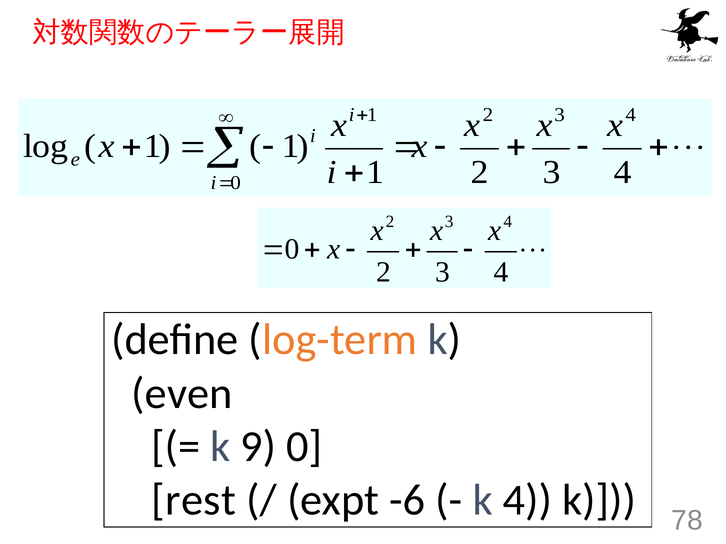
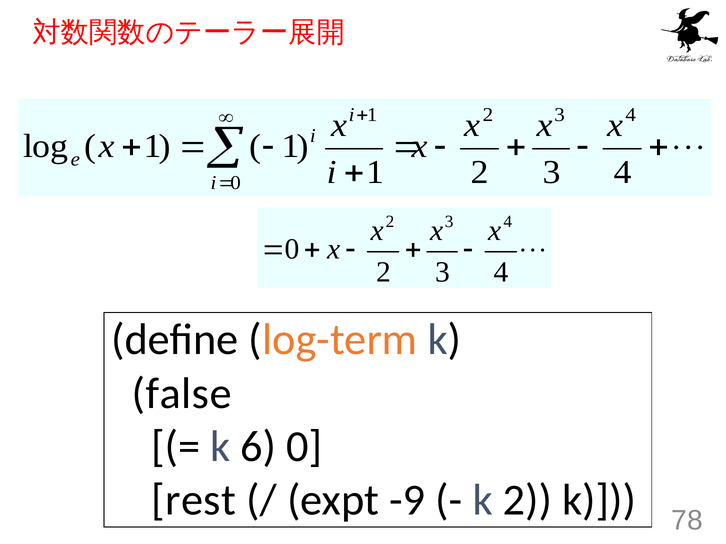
even: even -> false (182, 394)
9: 9 -> 6 (258, 447)
-6: -6 -> -9 (407, 500)
k 4: 4 -> 2 (527, 500)
